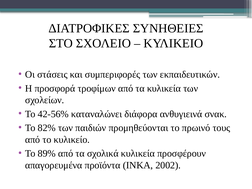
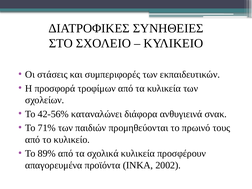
82%: 82% -> 71% (47, 128)
